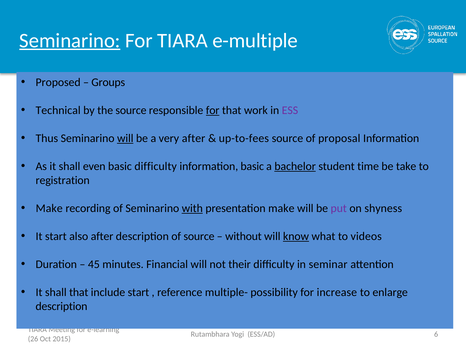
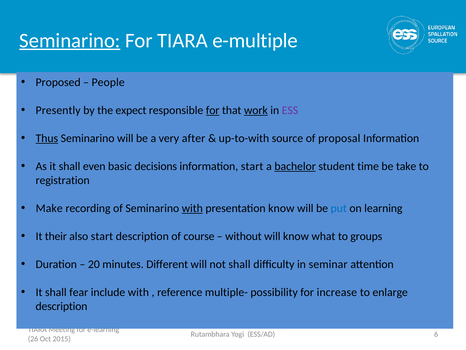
Groups: Groups -> People (108, 82)
Technical: Technical -> Presently (58, 110)
the source: source -> expect (131, 110)
work underline: none -> present (256, 110)
Thus underline: none -> present (47, 138)
will underline: present -> none (125, 138)
up-to-fees: up-to-fees -> up-to-with (244, 138)
basic difficulty: difficulty -> decisions (156, 166)
information basic: basic -> start (252, 166)
presentation make: make -> know (281, 208)
put colour: purple -> blue (339, 208)
shyness: shyness -> learning (383, 208)
It start: start -> their (56, 236)
also after: after -> start (102, 236)
of source: source -> course (199, 236)
know underline: present -> none (296, 236)
videos: videos -> groups (366, 236)
45: 45 -> 20 (94, 264)
Financial: Financial -> Different (167, 264)
not their: their -> shall (240, 264)
shall that: that -> fear (79, 292)
include start: start -> with (138, 292)
